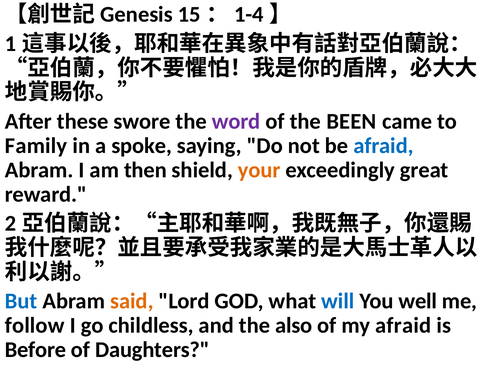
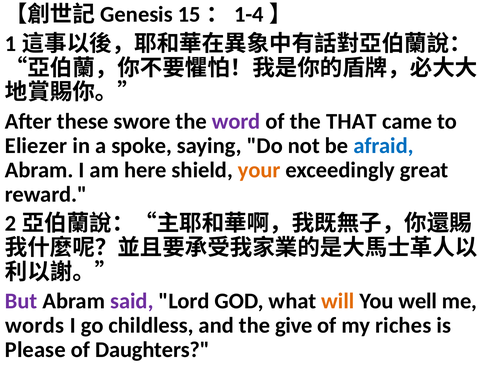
BEEN: BEEN -> THAT (351, 121)
Family: Family -> Eliezer (36, 146)
then: then -> here (145, 170)
But colour: blue -> purple (21, 301)
said colour: orange -> purple (132, 301)
will colour: blue -> orange (338, 301)
follow: follow -> words (35, 326)
also: also -> give (294, 326)
my afraid: afraid -> riches (403, 326)
Before: Before -> Please (35, 350)
